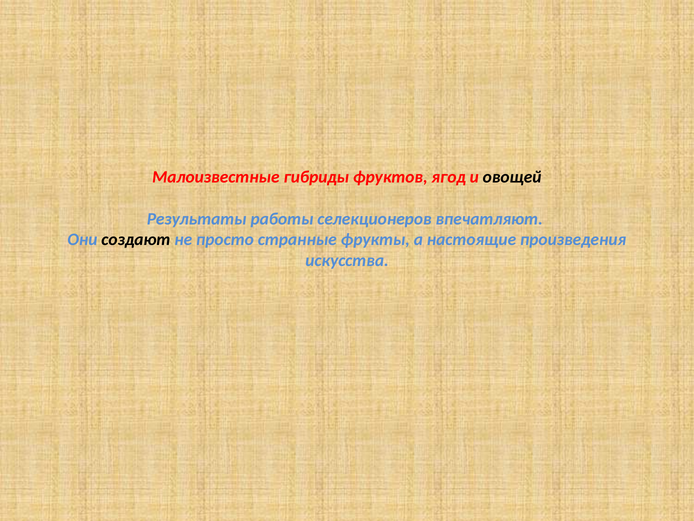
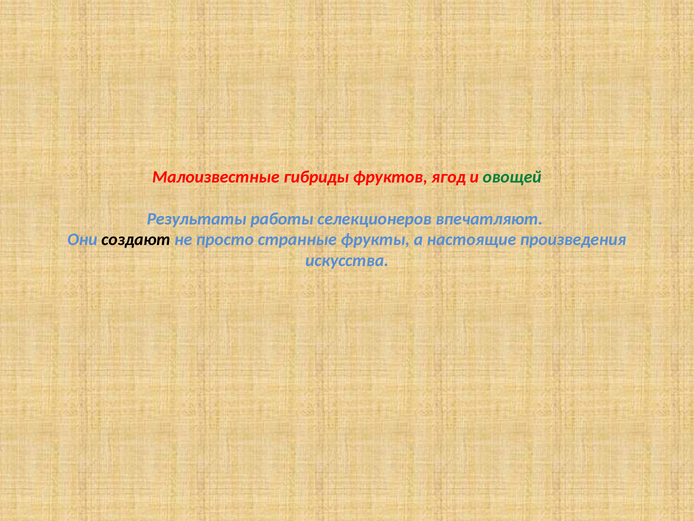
овощей colour: black -> green (512, 177)
